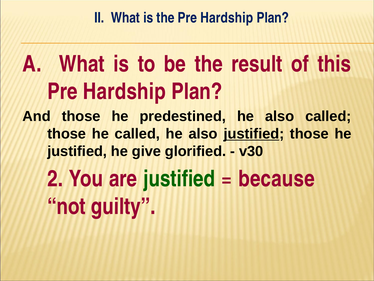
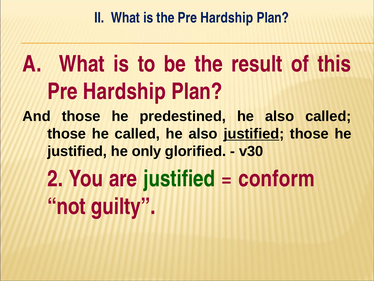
give: give -> only (147, 151)
because: because -> conform (277, 179)
